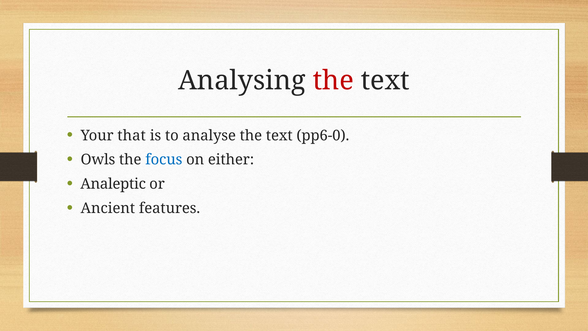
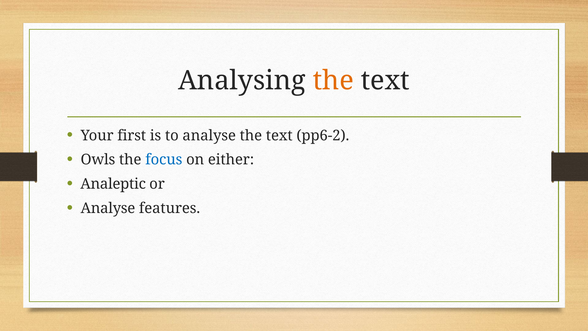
the colour: red -> orange (333, 81)
that: that -> first (132, 135)
pp6-0: pp6-0 -> pp6-2 (323, 135)
Ancient: Ancient -> Analyse (108, 208)
